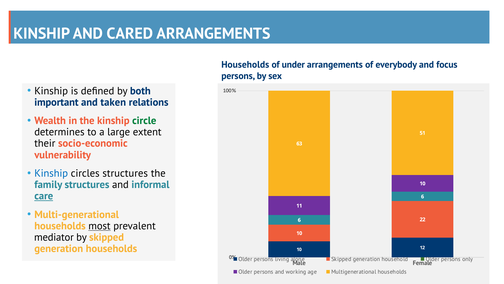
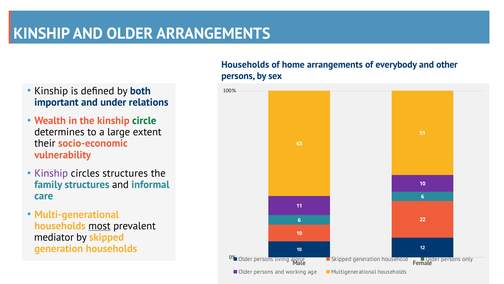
AND CARED: CARED -> OLDER (130, 34)
under: under -> home (293, 65)
focus: focus -> other (447, 65)
taken: taken -> under (113, 102)
Kinship colour: blue -> purple (51, 173)
care underline: present -> none (44, 196)
